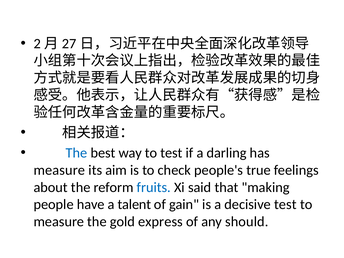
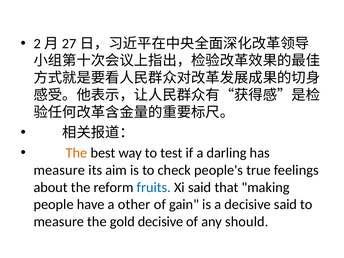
The colour: blue -> orange (76, 153)
talent: talent -> other (134, 204)
decisive test: test -> said (285, 204)
gold express: express -> decisive (161, 222)
